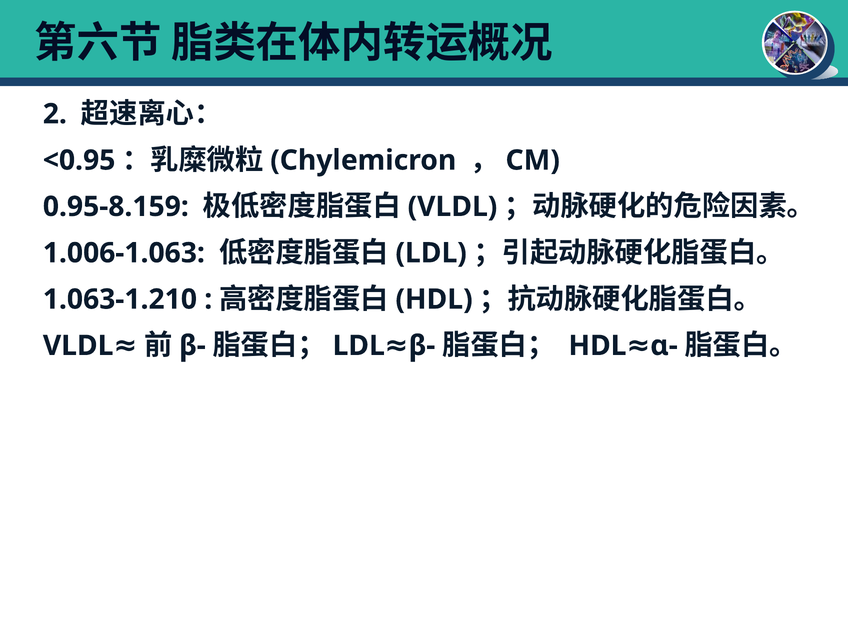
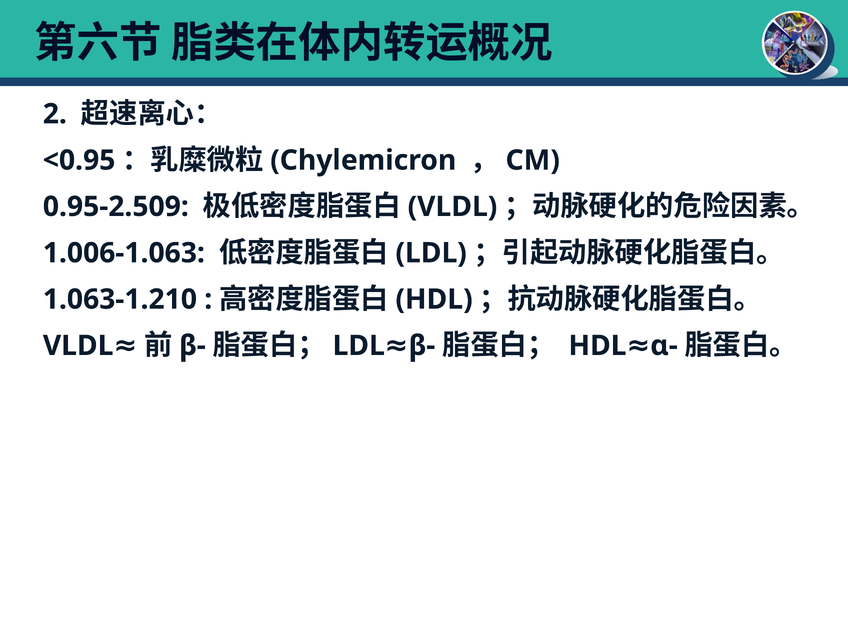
0.95-8.159: 0.95-8.159 -> 0.95-2.509 (116, 207)
